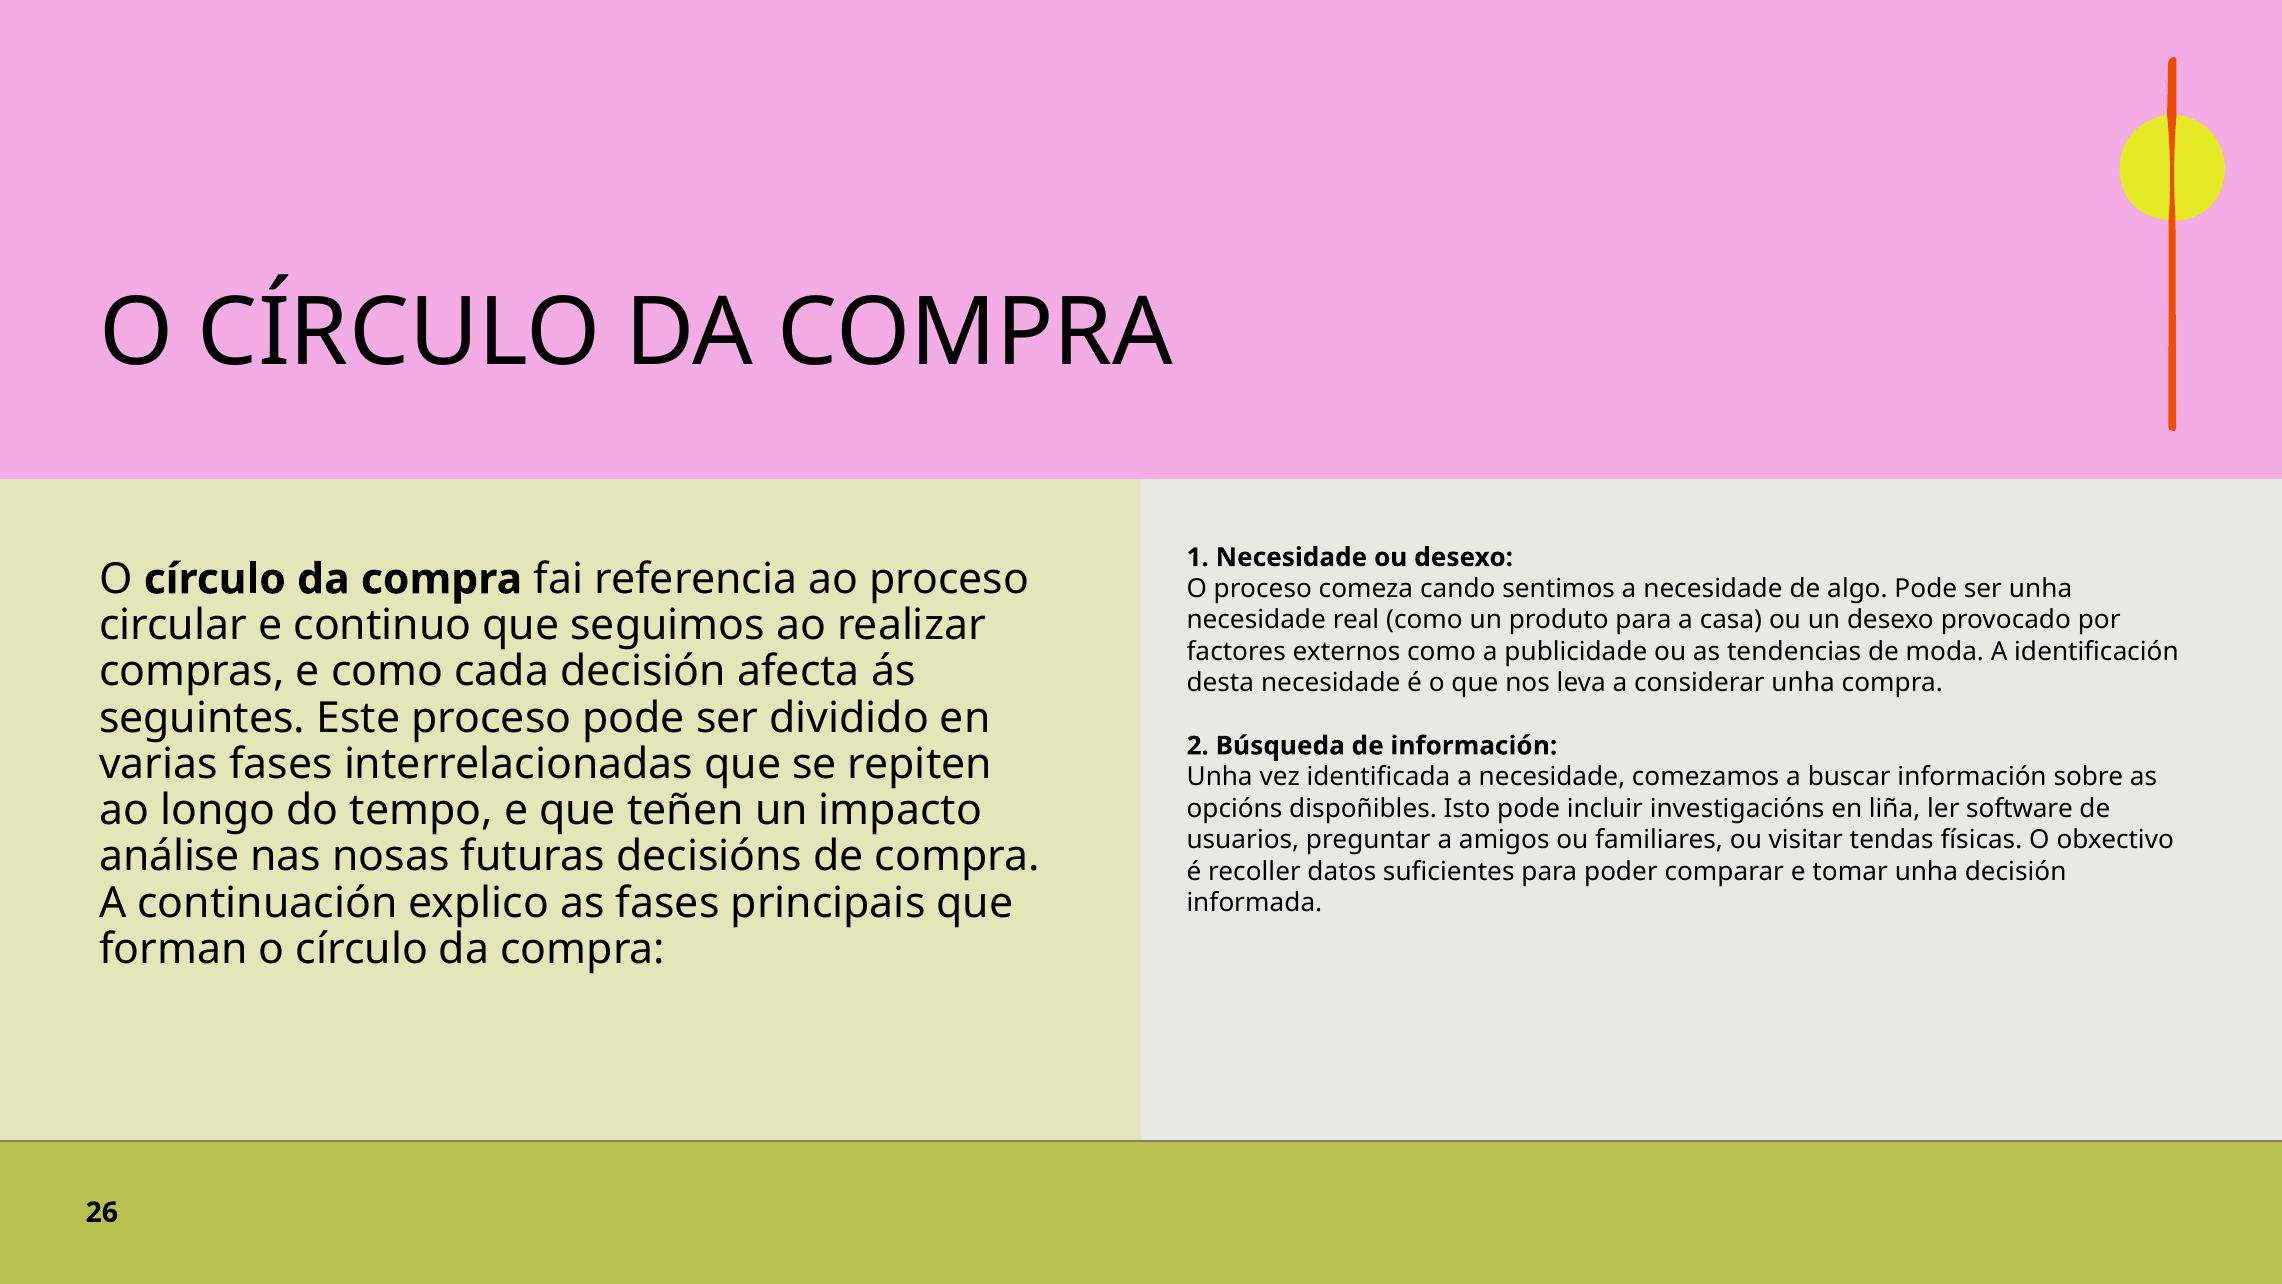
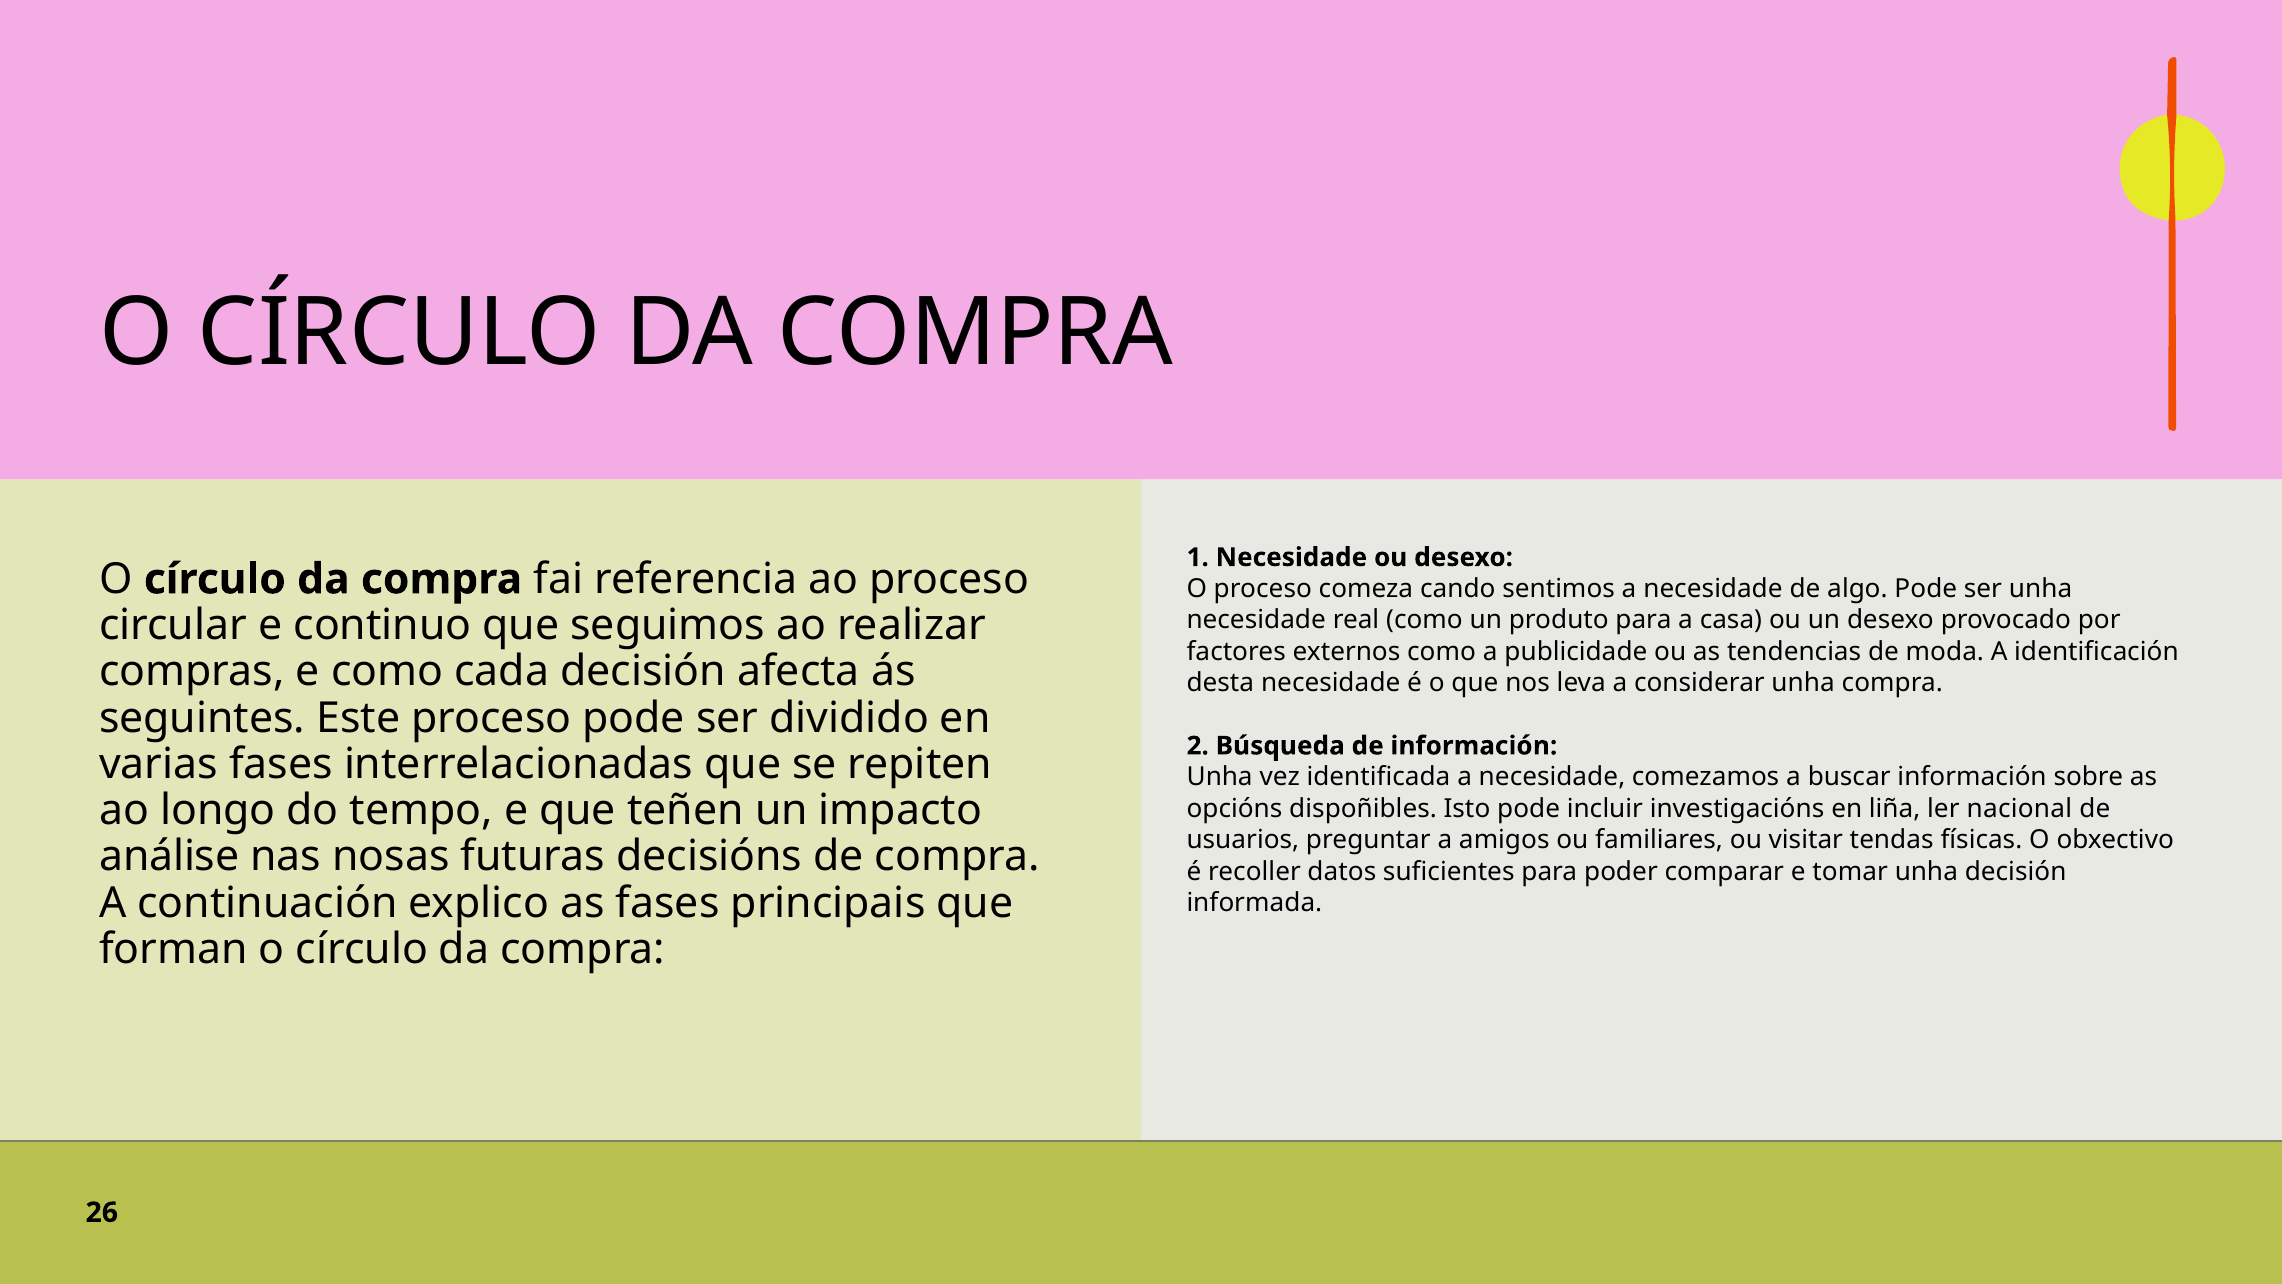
software: software -> nacional (2019, 808)
